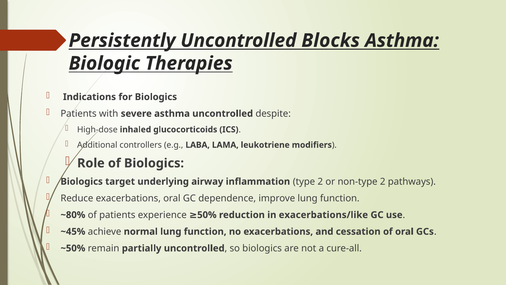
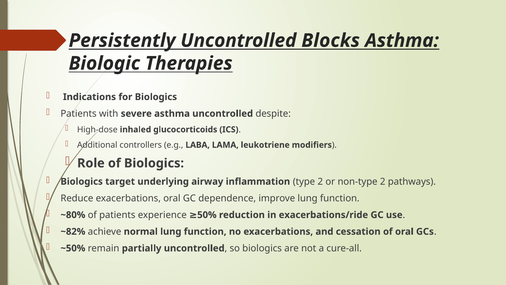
exacerbations/like: exacerbations/like -> exacerbations/ride (323, 215)
~45%: ~45% -> ~82% (73, 231)
